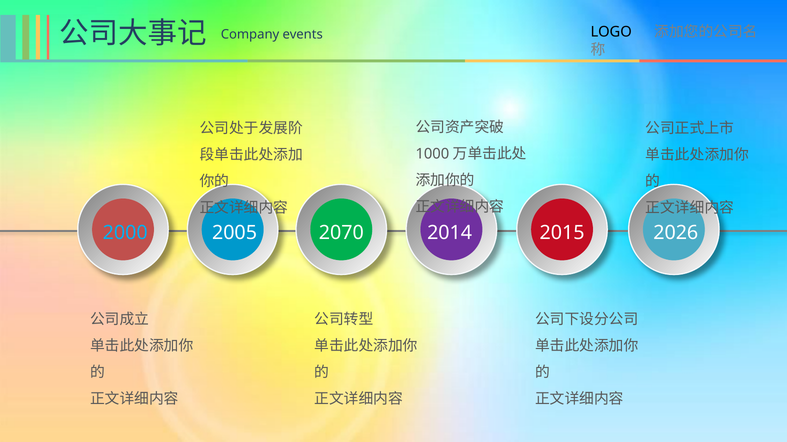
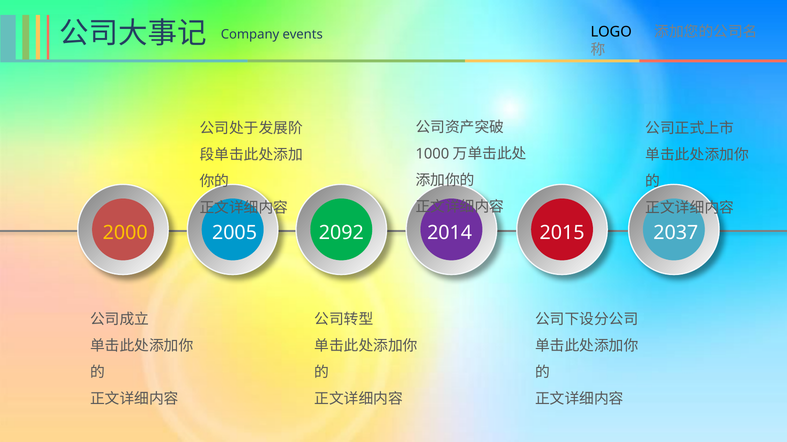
2000 colour: light blue -> yellow (125, 233)
2070: 2070 -> 2092 (341, 233)
2026: 2026 -> 2037 (676, 233)
